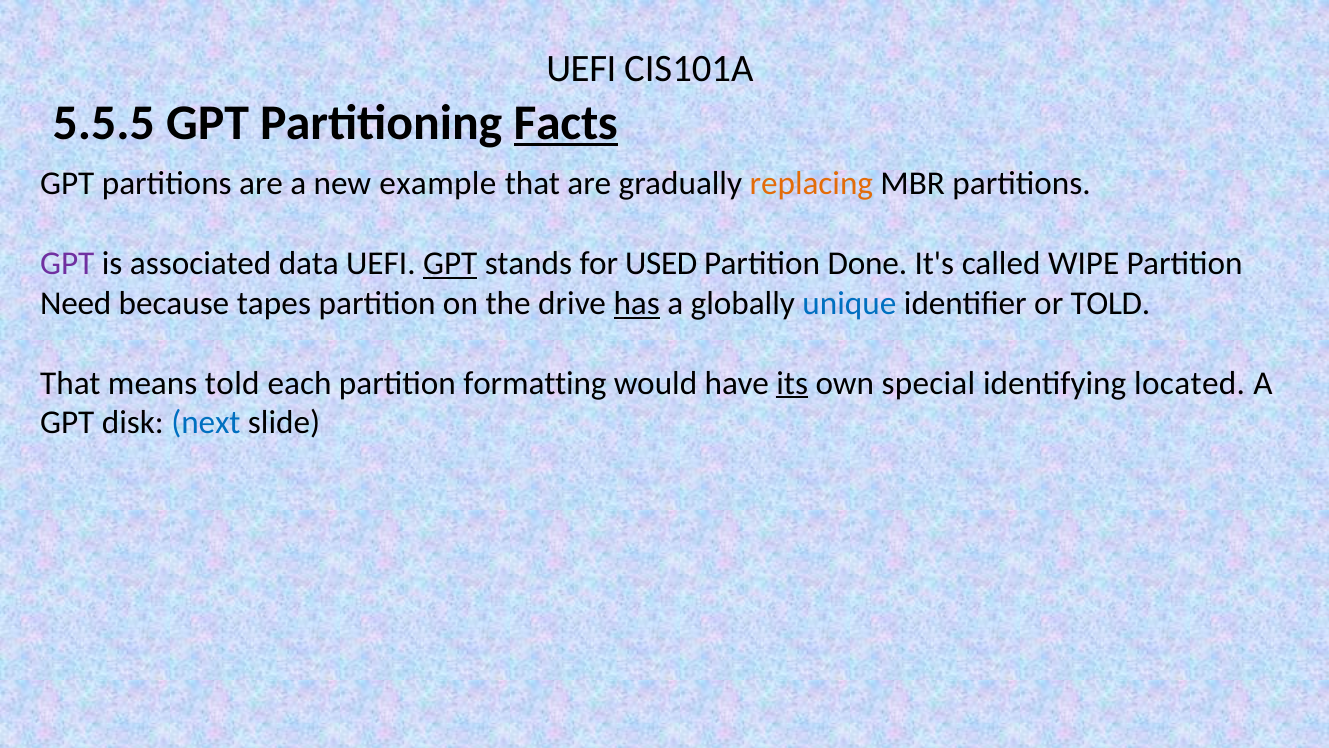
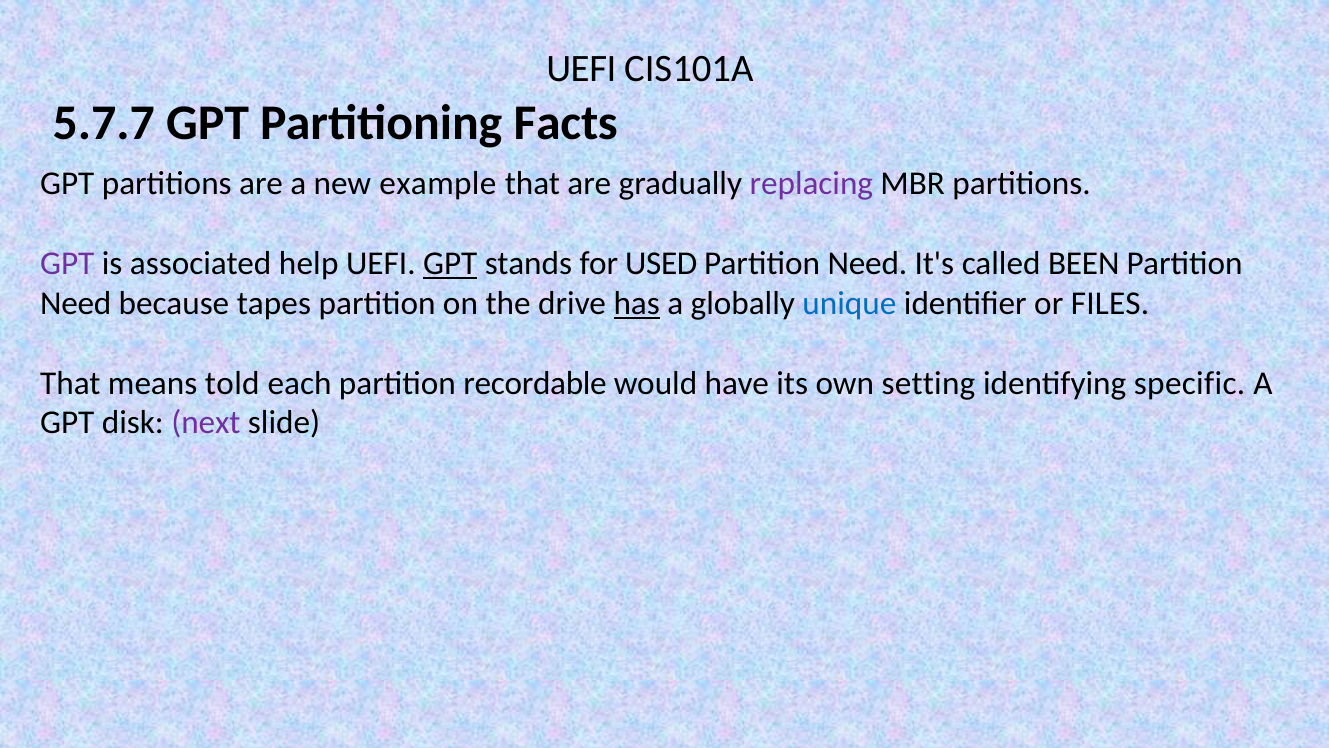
5.5.5: 5.5.5 -> 5.7.7 (104, 123)
Facts underline: present -> none (566, 123)
replacing colour: orange -> purple (811, 184)
data: data -> help (309, 263)
Done: Done -> Need (867, 263)
WIPE: WIPE -> BEEN (1084, 263)
or TOLD: TOLD -> FILES (1110, 303)
formatting: formatting -> recordable (535, 383)
its underline: present -> none (792, 383)
special: special -> setting (928, 383)
located: located -> specific (1190, 383)
next colour: blue -> purple (206, 423)
